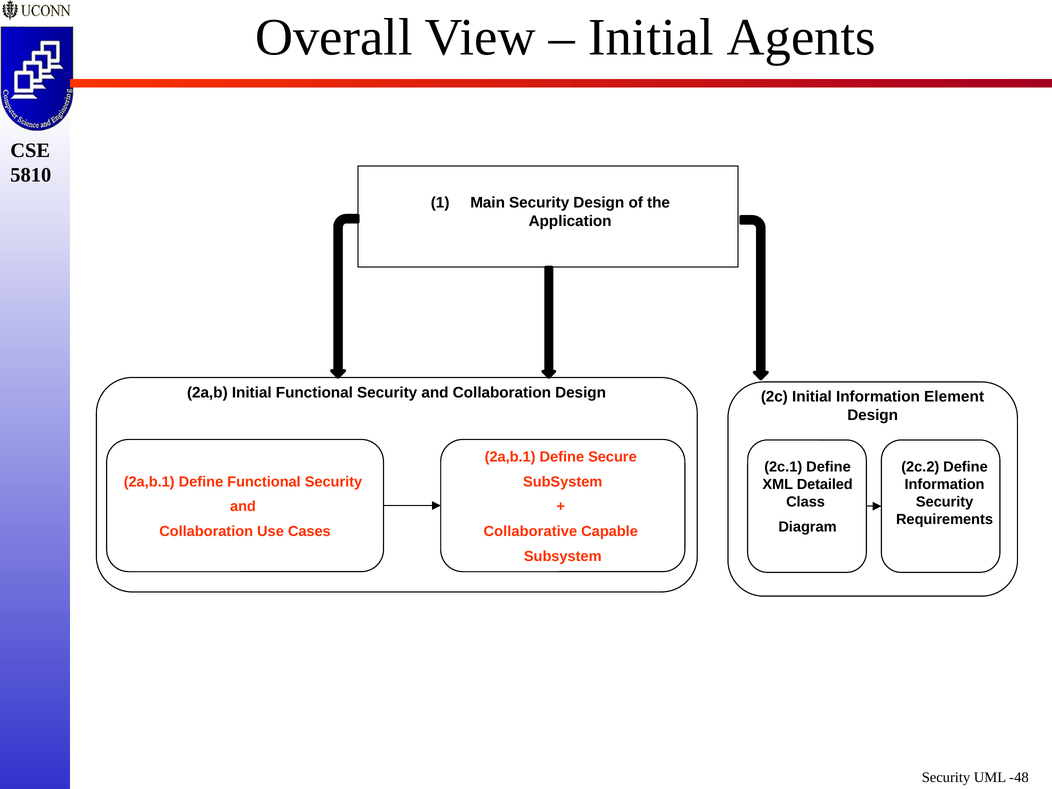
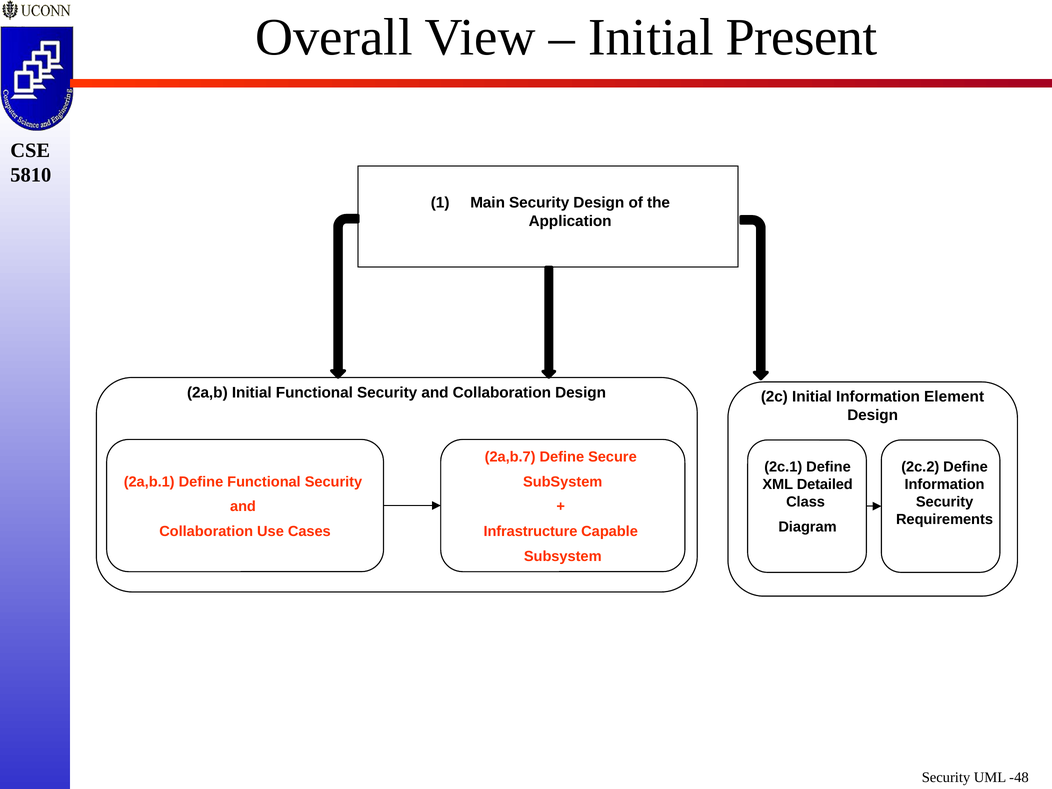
Agents: Agents -> Present (802, 37)
2a,b.1: 2a,b.1 -> 2a,b.7 (510, 457)
Collaborative: Collaborative -> Infrastructure (530, 531)
